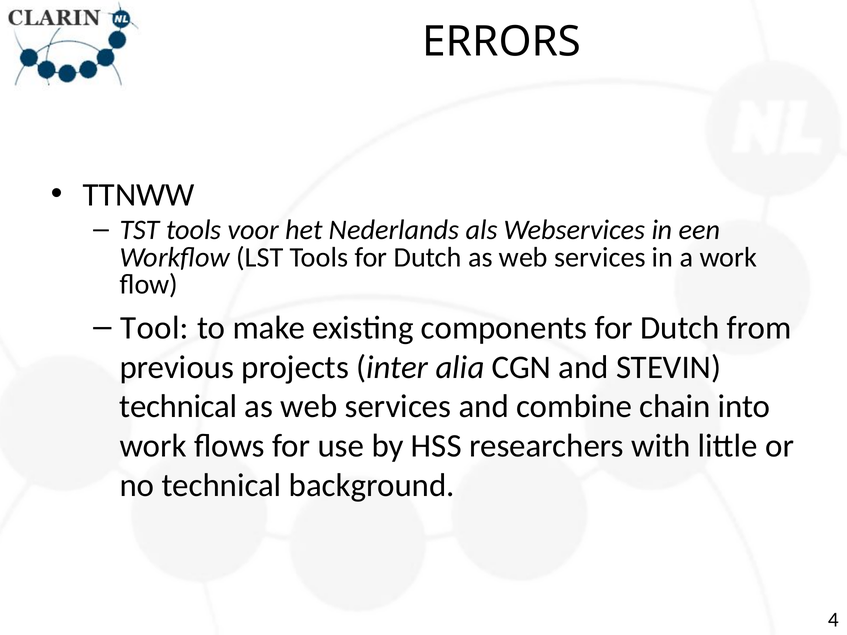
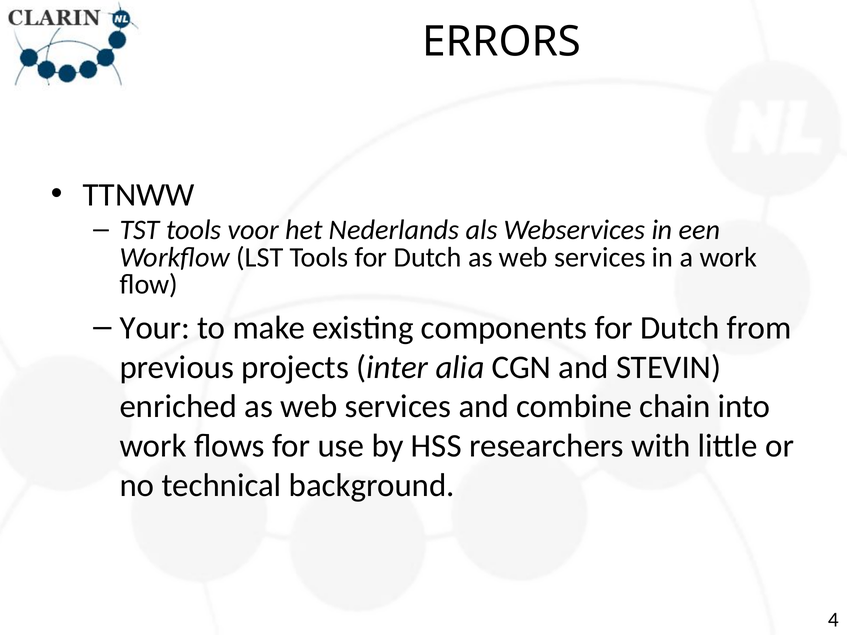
Tool: Tool -> Your (155, 328)
technical: technical -> enriched (178, 407)
